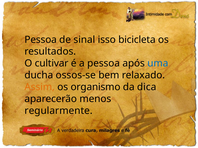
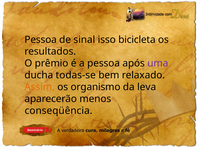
cultivar: cultivar -> prêmio (52, 63)
uma colour: blue -> purple (158, 63)
ossos-se: ossos-se -> todas-se (76, 75)
dica: dica -> leva (147, 87)
regularmente: regularmente -> conseqüência (59, 111)
